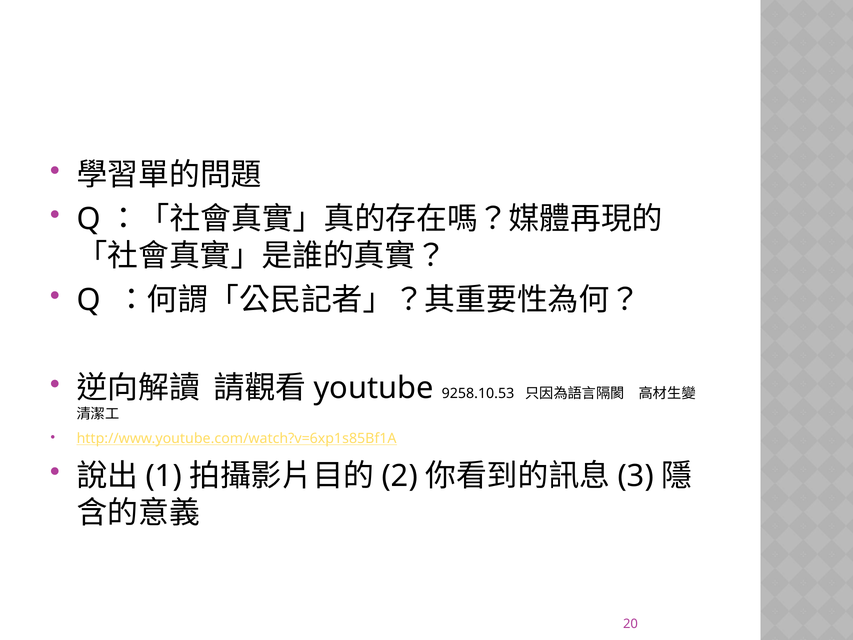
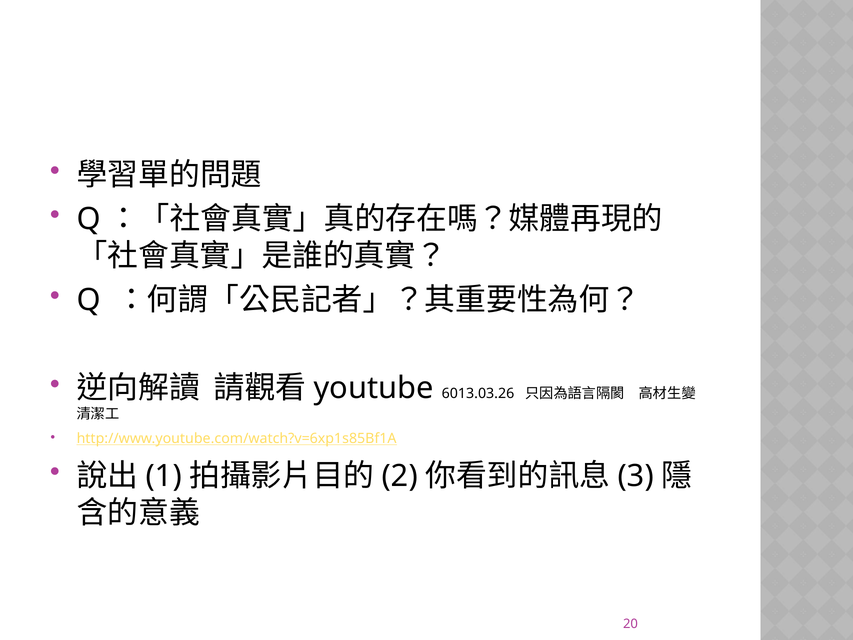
9258.10.53: 9258.10.53 -> 6013.03.26 (478, 394)
